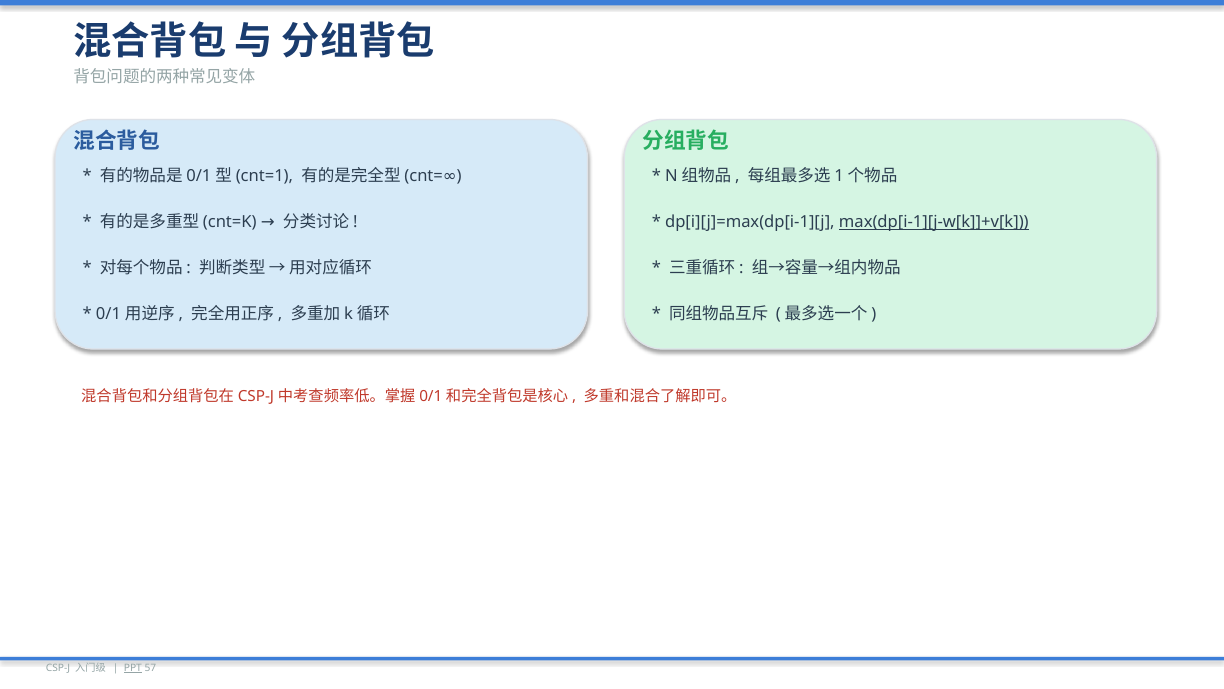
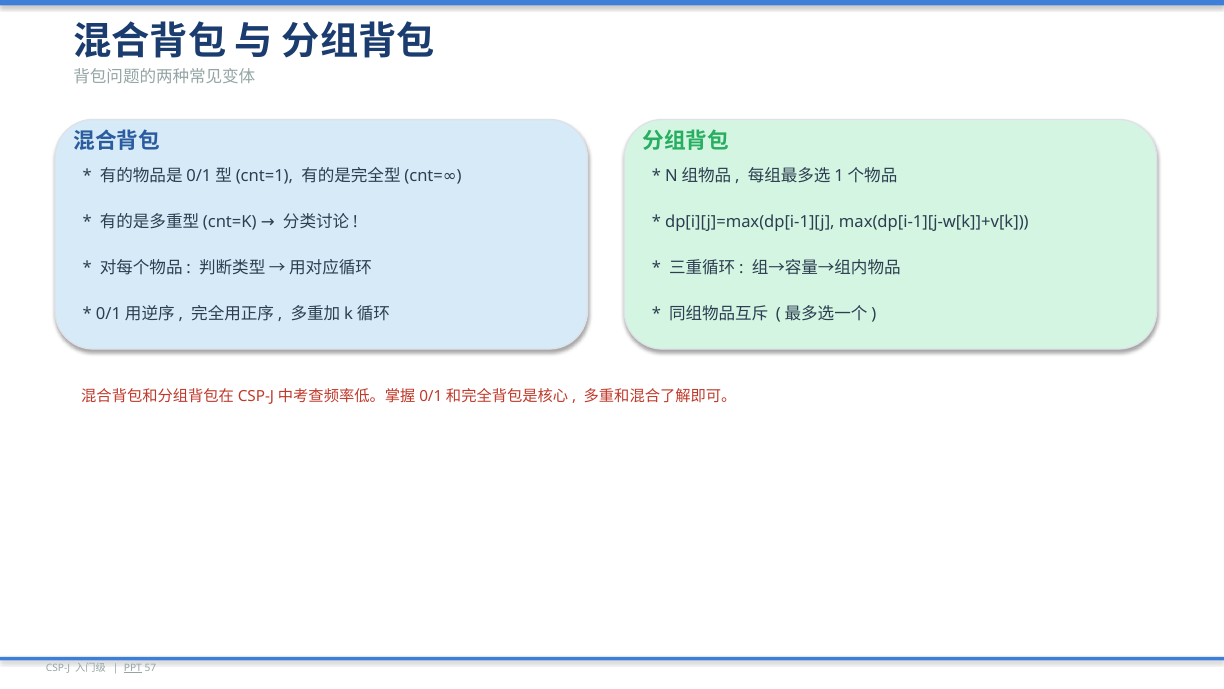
max(dp[i-1][j-w[k]]+v[k underline: present -> none (934, 222)
